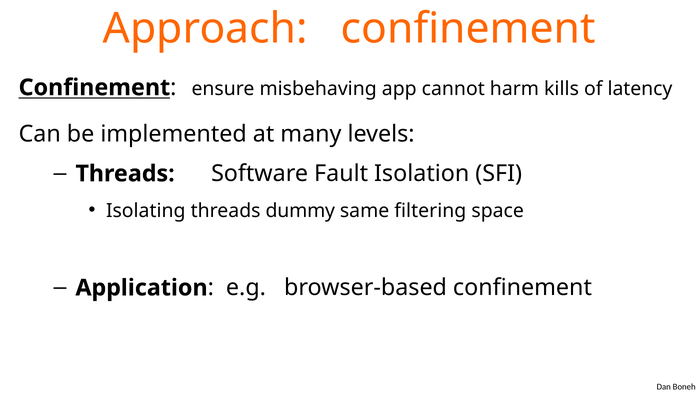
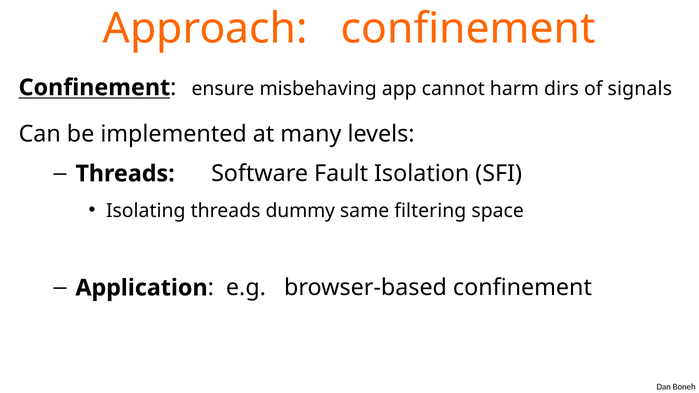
kills: kills -> dirs (561, 89)
latency: latency -> signals (640, 89)
